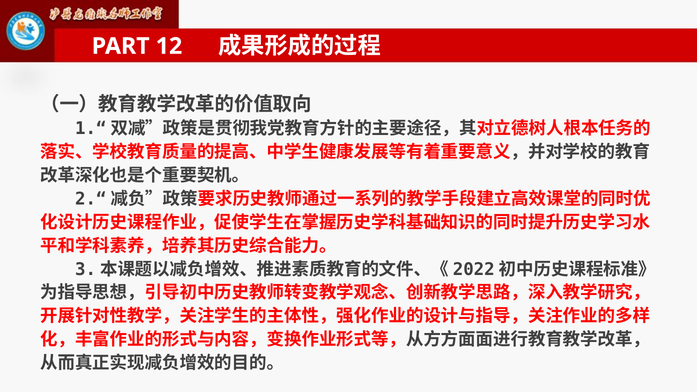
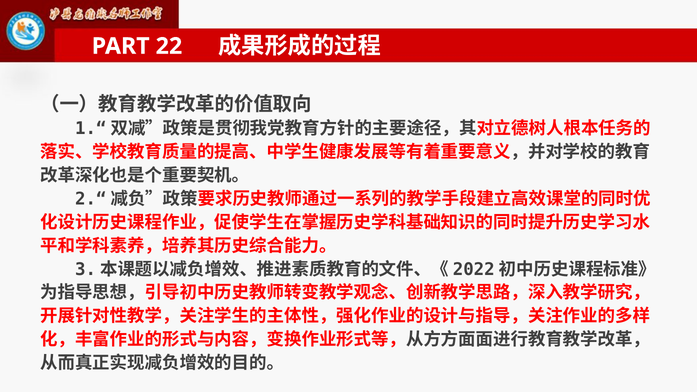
12: 12 -> 22 (169, 46)
